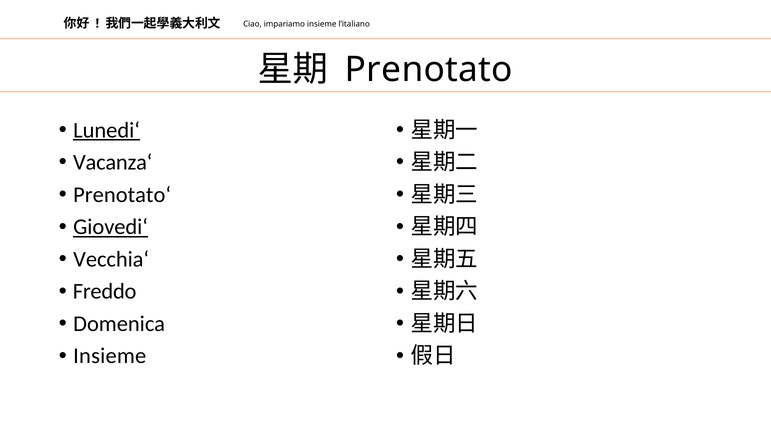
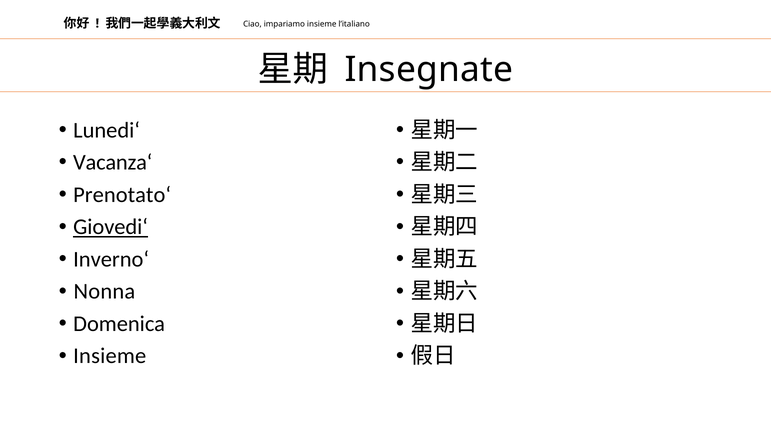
Prenotato: Prenotato -> Insegnate (429, 70)
Lunedi‘ underline: present -> none (107, 130)
Vecchia‘: Vecchia‘ -> Inverno‘ (111, 260)
Freddo: Freddo -> Nonna (104, 292)
